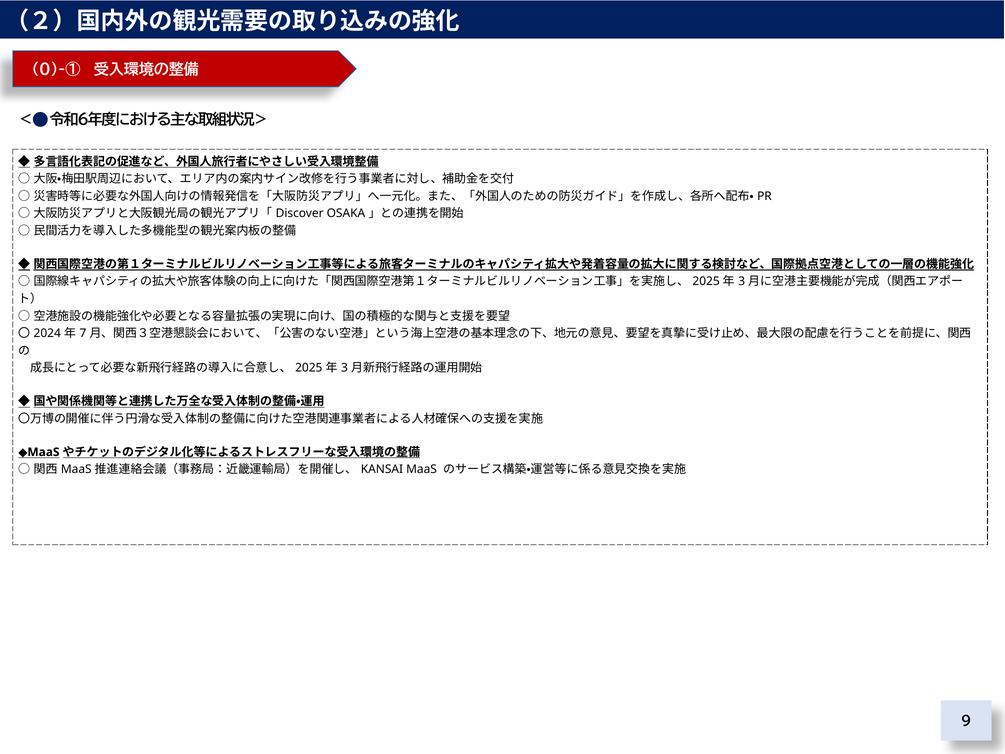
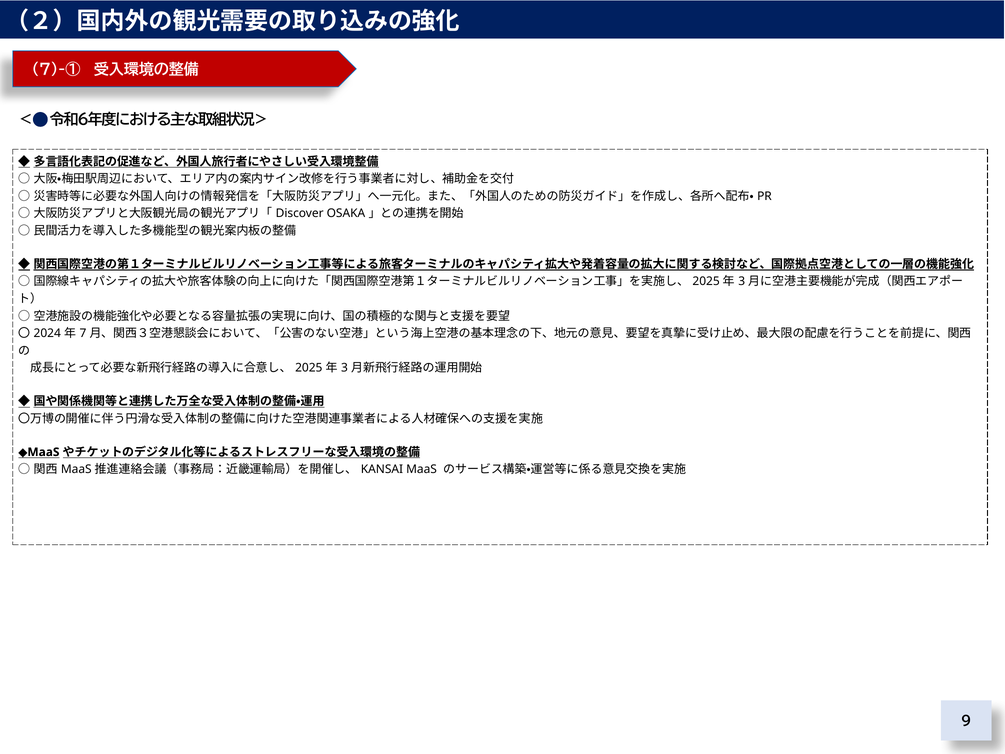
0)-①: 0)-① -> 7)-① (56, 70)
